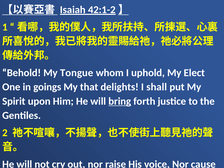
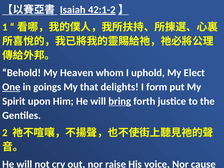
Tongue: Tongue -> Heaven (77, 73)
One underline: none -> present (11, 87)
shall: shall -> form (157, 87)
